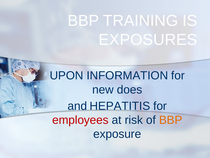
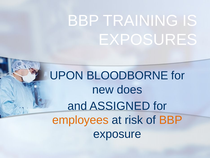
INFORMATION: INFORMATION -> BLOODBORNE (127, 75)
HEPATITIS: HEPATITIS -> ASSIGNED (120, 106)
employees colour: red -> orange (80, 120)
